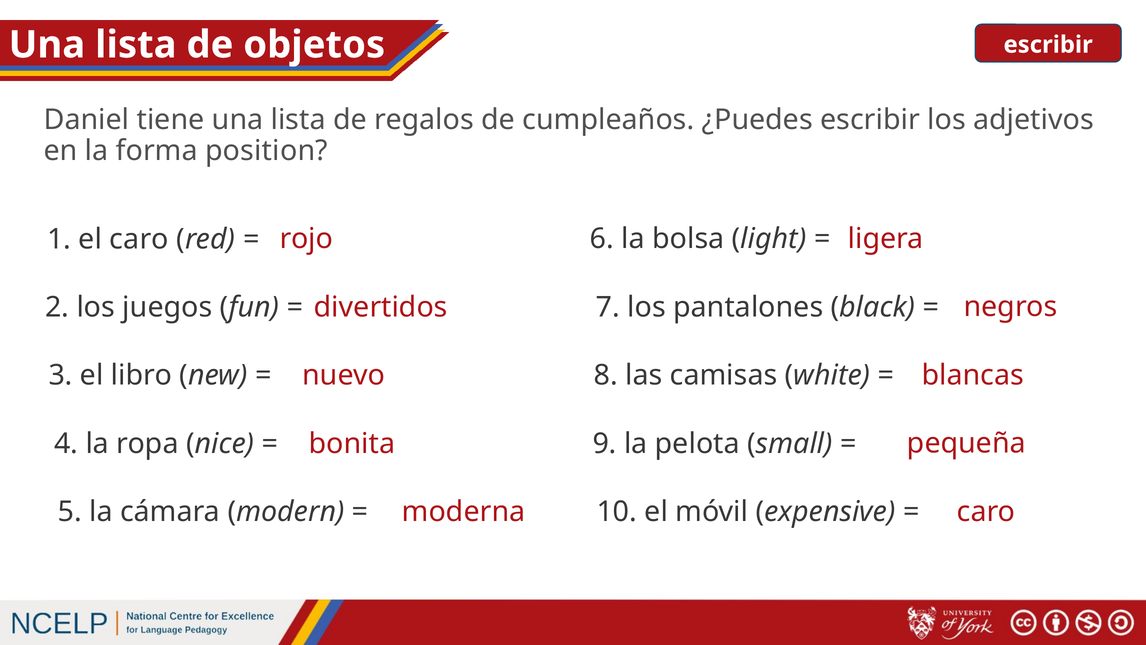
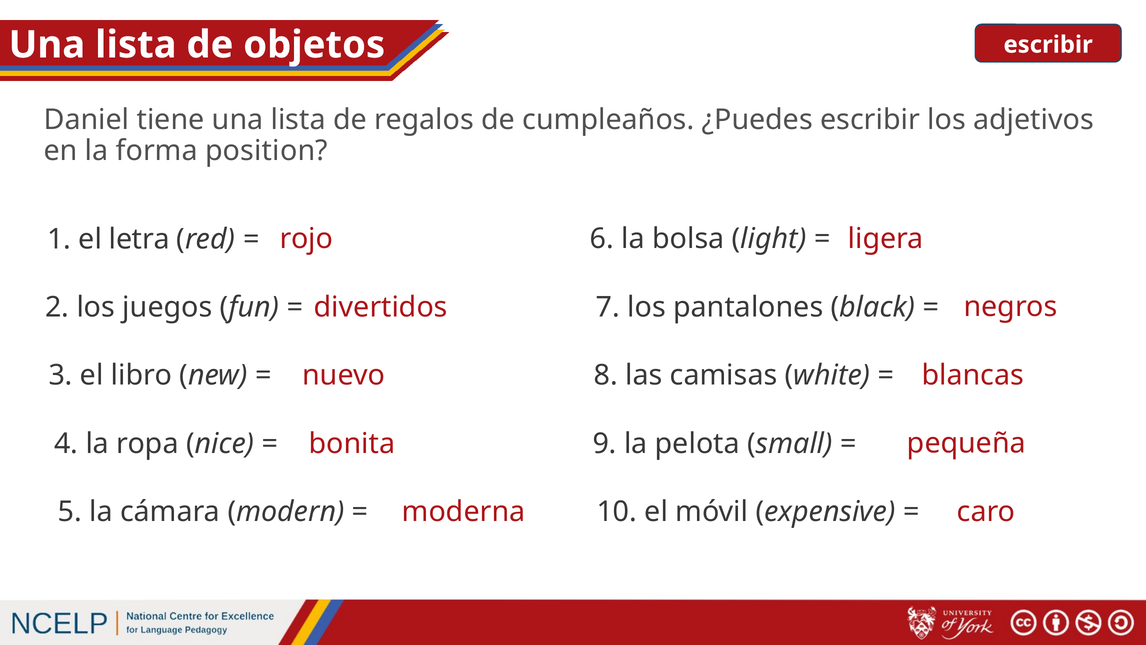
el caro: caro -> letra (139, 239)
